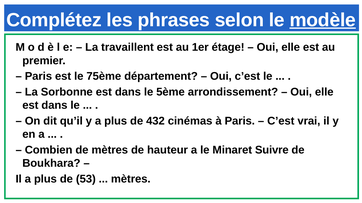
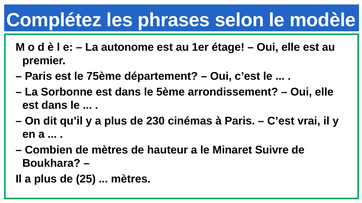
modèle underline: present -> none (323, 20)
travaillent: travaillent -> autonome (128, 47)
432: 432 -> 230 (155, 121)
53: 53 -> 25 (86, 179)
